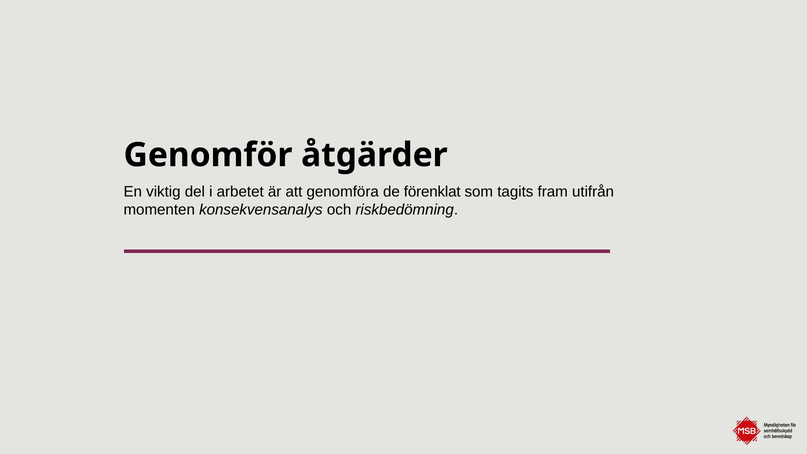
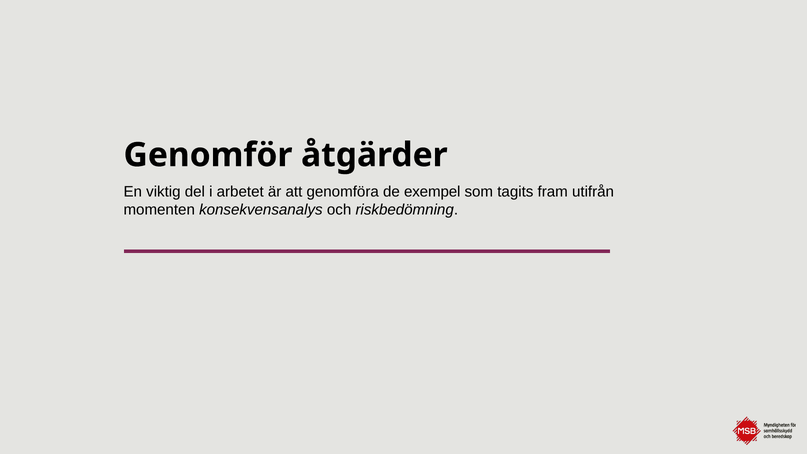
förenklat: förenklat -> exempel (432, 192)
